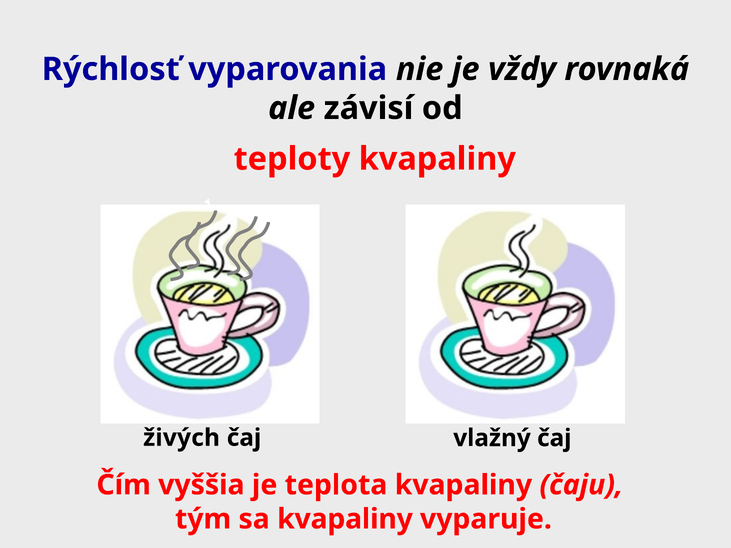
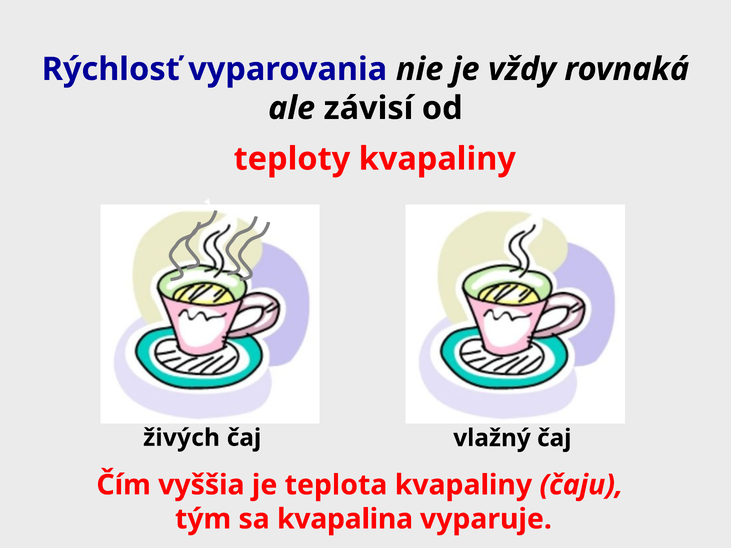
sa kvapaliny: kvapaliny -> kvapalina (345, 519)
